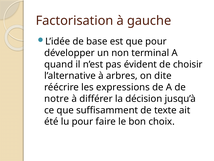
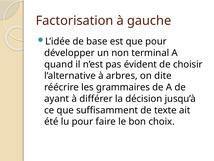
expressions: expressions -> grammaires (123, 87)
notre: notre -> ayant (57, 98)
